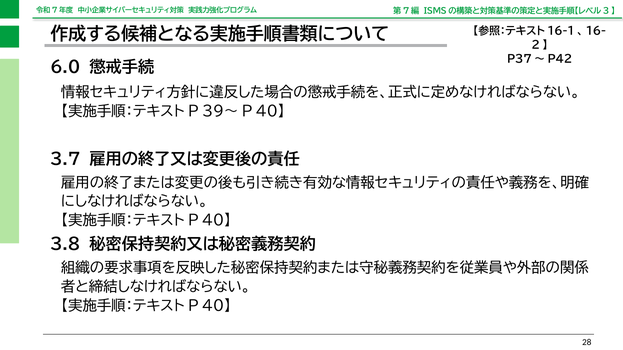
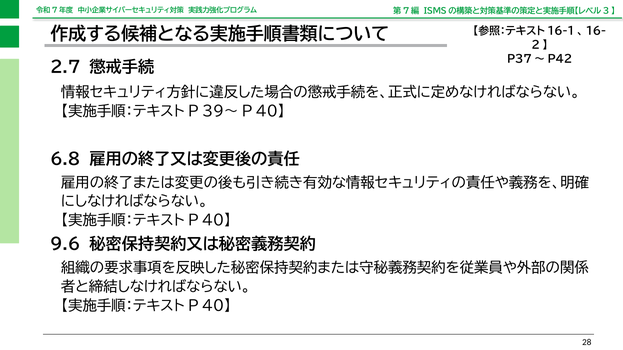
6.0: 6.0 -> 2.7 (65, 67)
3.7: 3.7 -> 6.8 (65, 160)
3.8: 3.8 -> 9.6 (65, 245)
